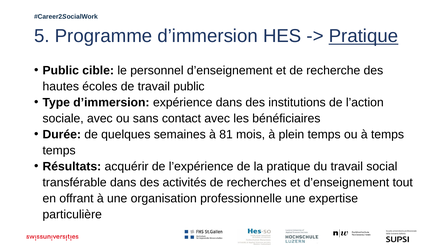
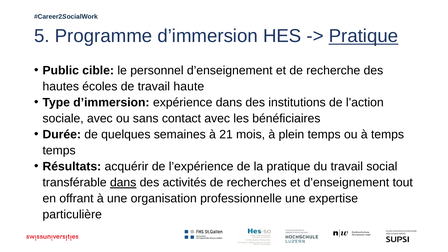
travail public: public -> haute (189, 87)
81: 81 -> 21 (226, 135)
dans underline: none -> present (123, 183)
